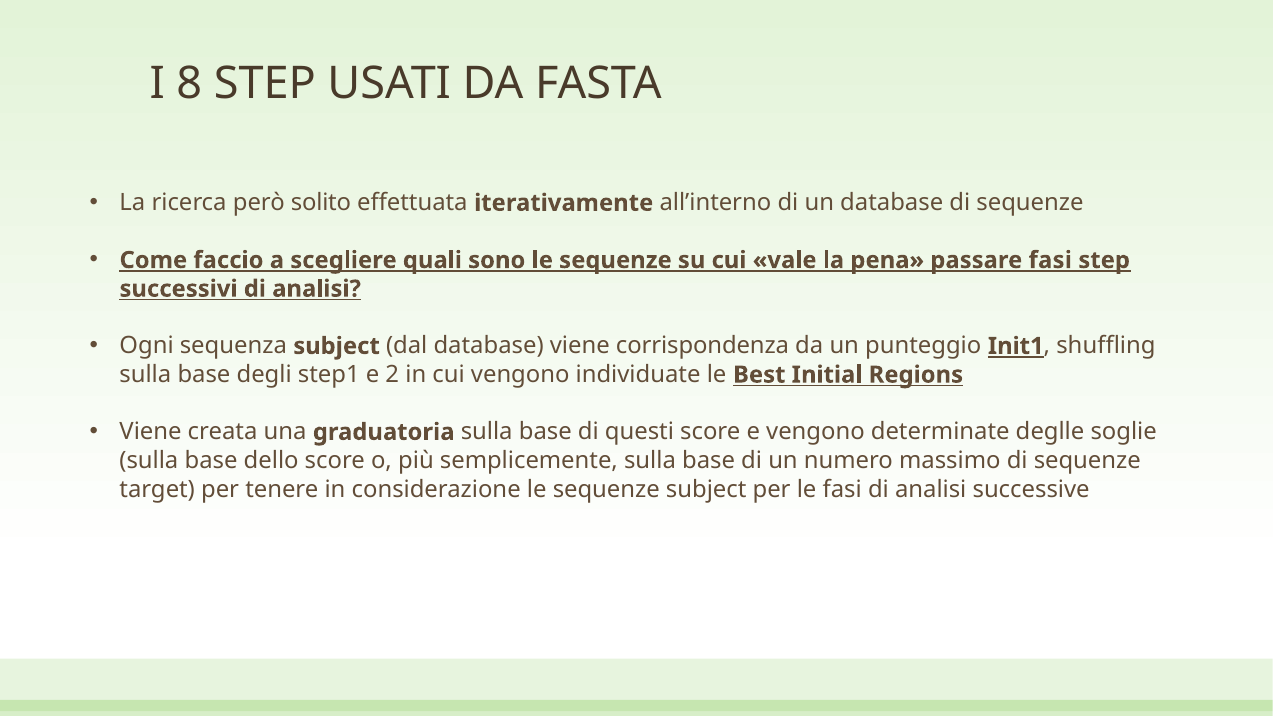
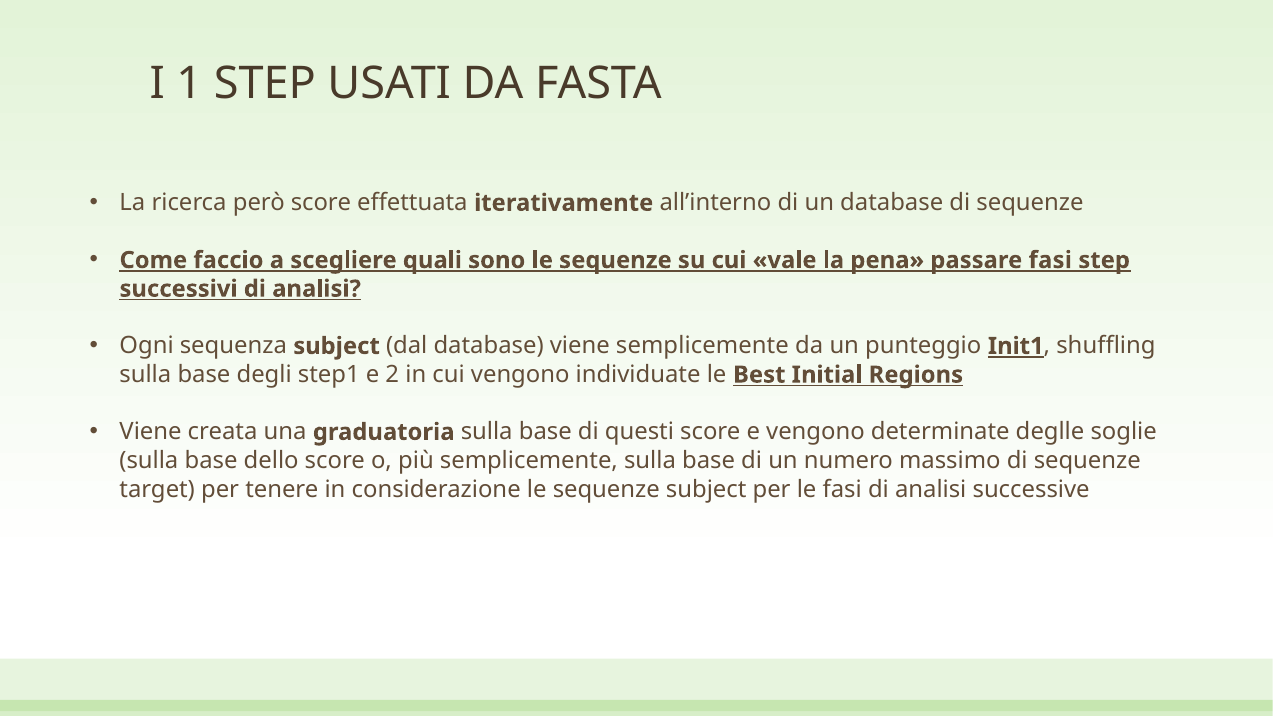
8: 8 -> 1 (189, 83)
però solito: solito -> score (321, 203)
viene corrispondenza: corrispondenza -> semplicemente (702, 346)
